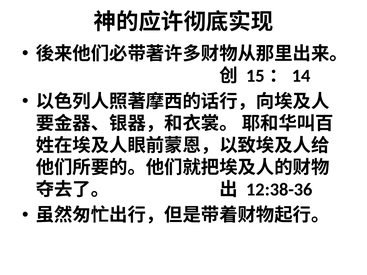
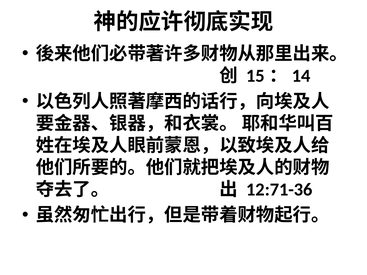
12:38-36: 12:38-36 -> 12:71-36 (279, 190)
